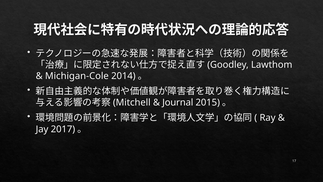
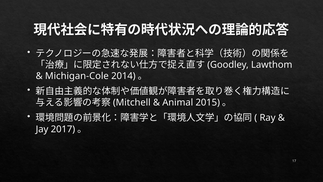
Journal: Journal -> Animal (178, 102)
